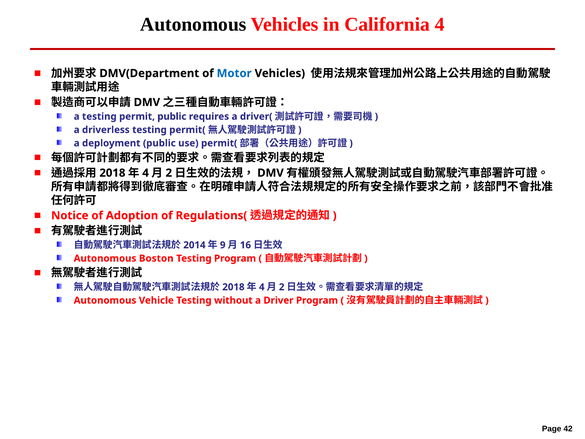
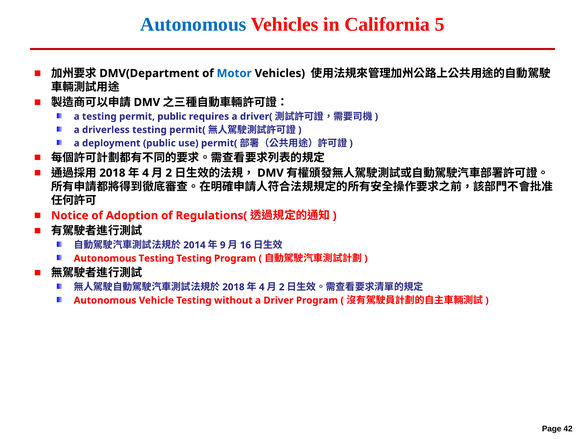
Autonomous colour: black -> blue (193, 24)
California 4: 4 -> 5 (440, 24)
Autonomous Boston: Boston -> Testing (156, 258)
